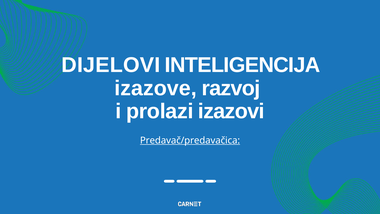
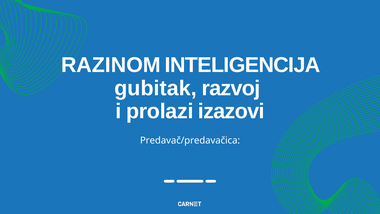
DIJELOVI: DIJELOVI -> RAZINOM (111, 65)
izazove: izazove -> gubitak (156, 88)
Predavač/predavačica underline: present -> none (190, 140)
